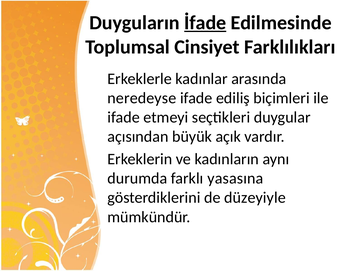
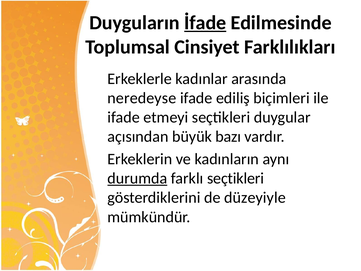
açık: açık -> bazı (228, 137)
durumda underline: none -> present (137, 178)
farklı yasasına: yasasına -> seçtikleri (236, 178)
